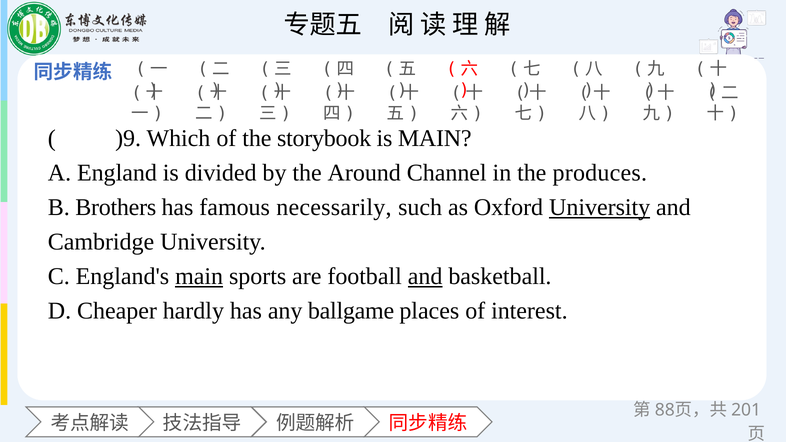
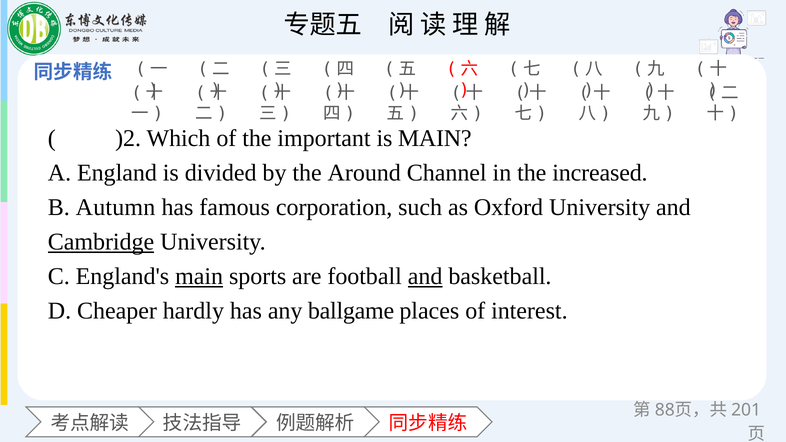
)9: )9 -> )2 (128, 138)
storybook: storybook -> important (324, 138)
produces: produces -> increased (600, 173)
Brothers: Brothers -> Autumn (116, 207)
necessarily: necessarily -> corporation (334, 207)
University underline: present -> none (600, 207)
Cambridge underline: none -> present (101, 242)
